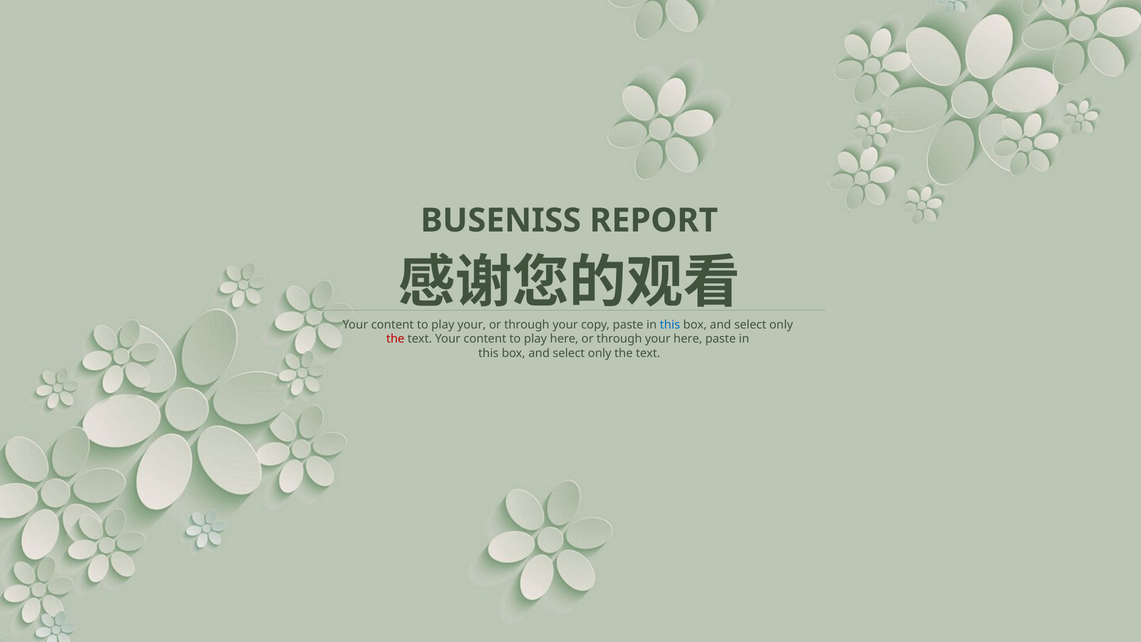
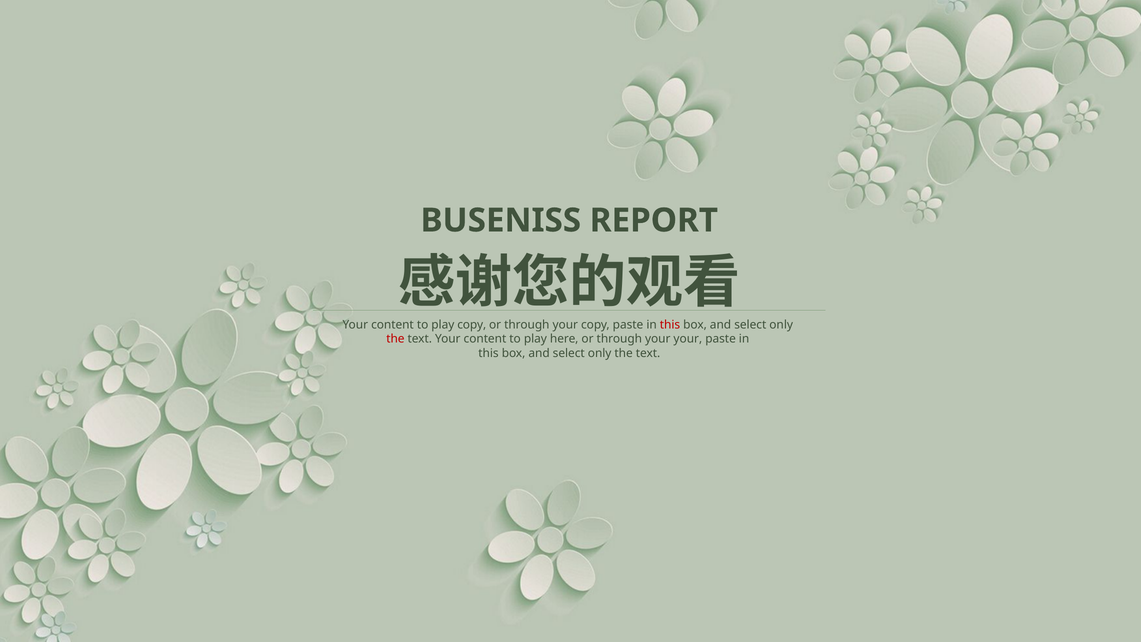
play your: your -> copy (472, 324)
this colour: blue -> red (670, 324)
your here: here -> your (688, 339)
